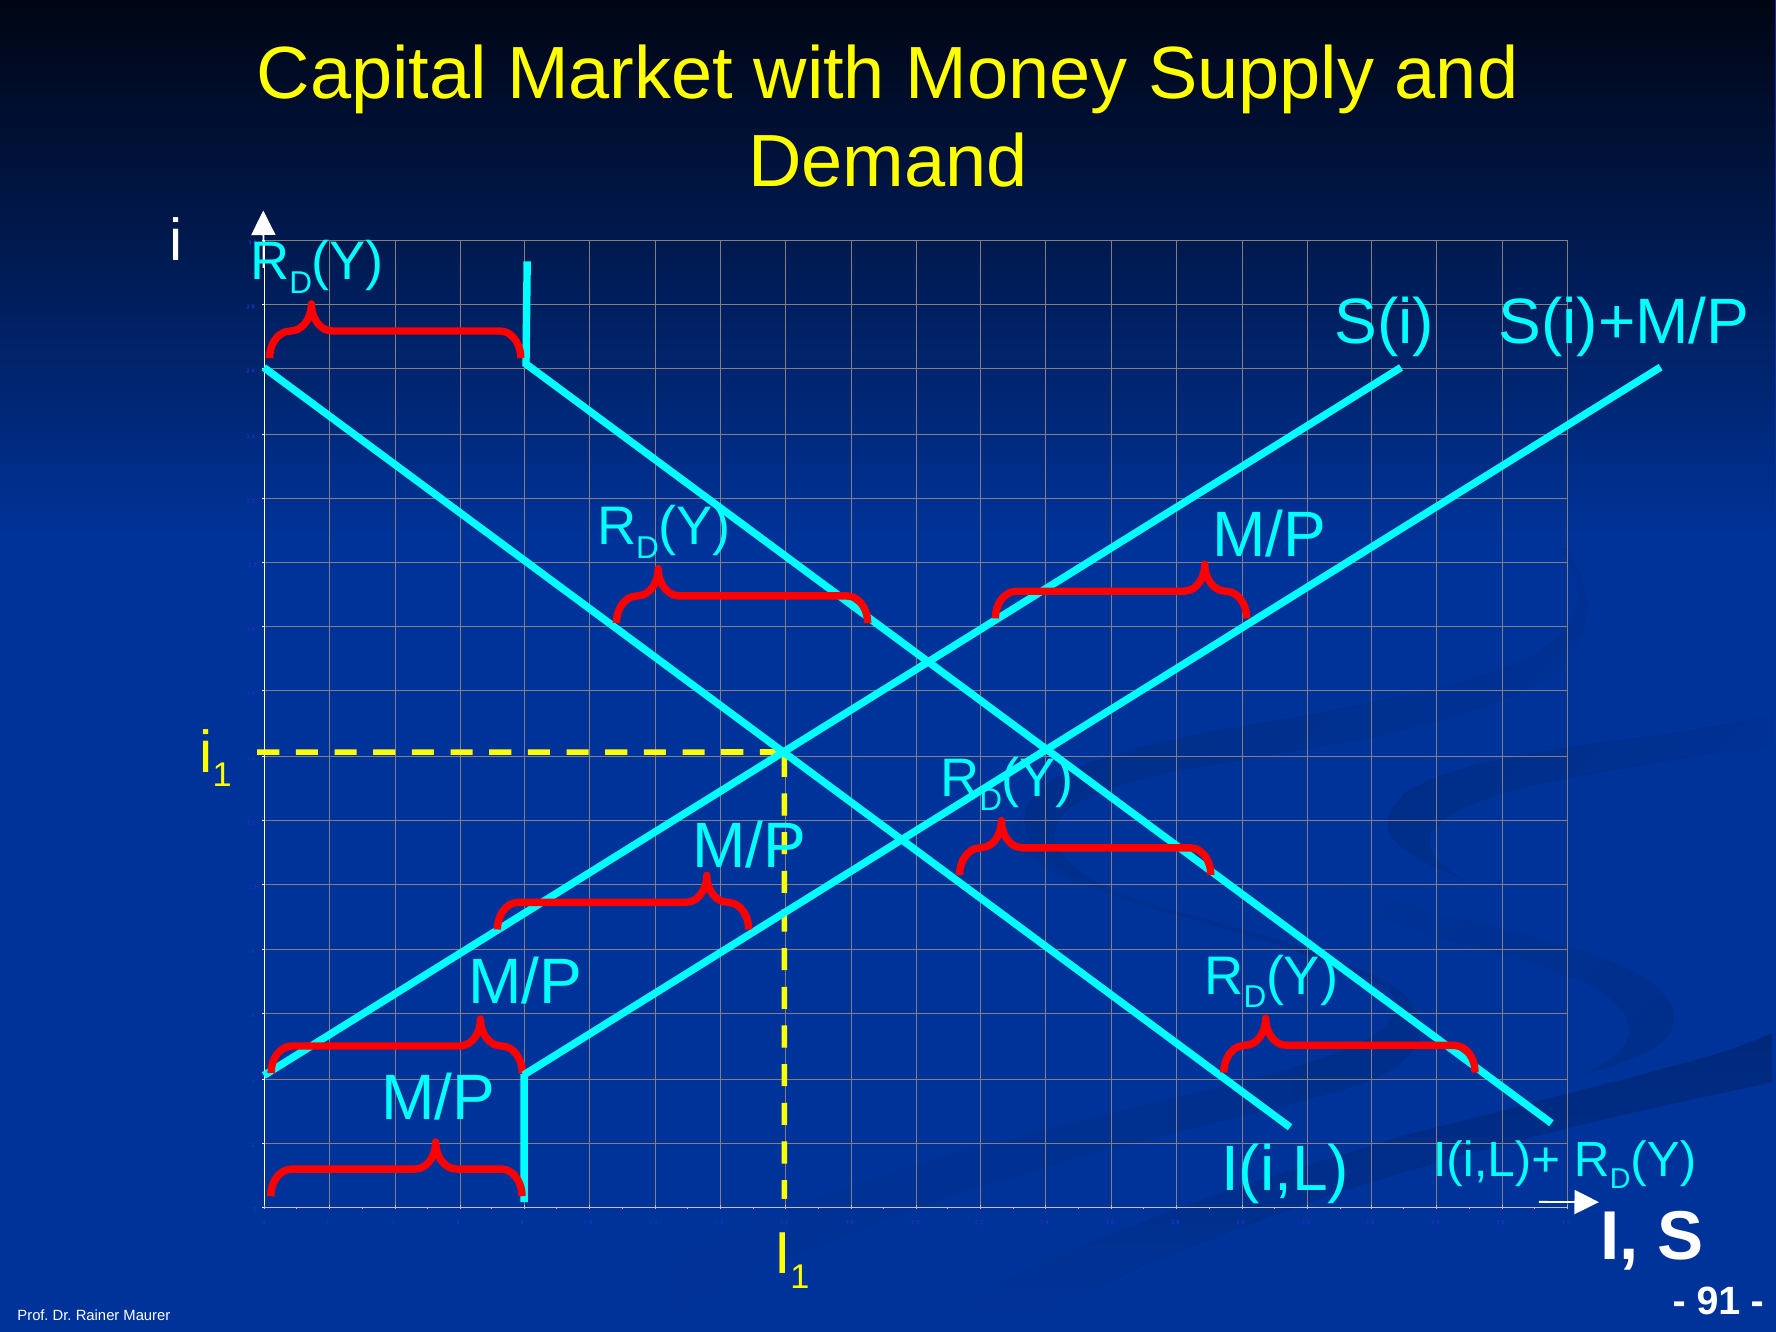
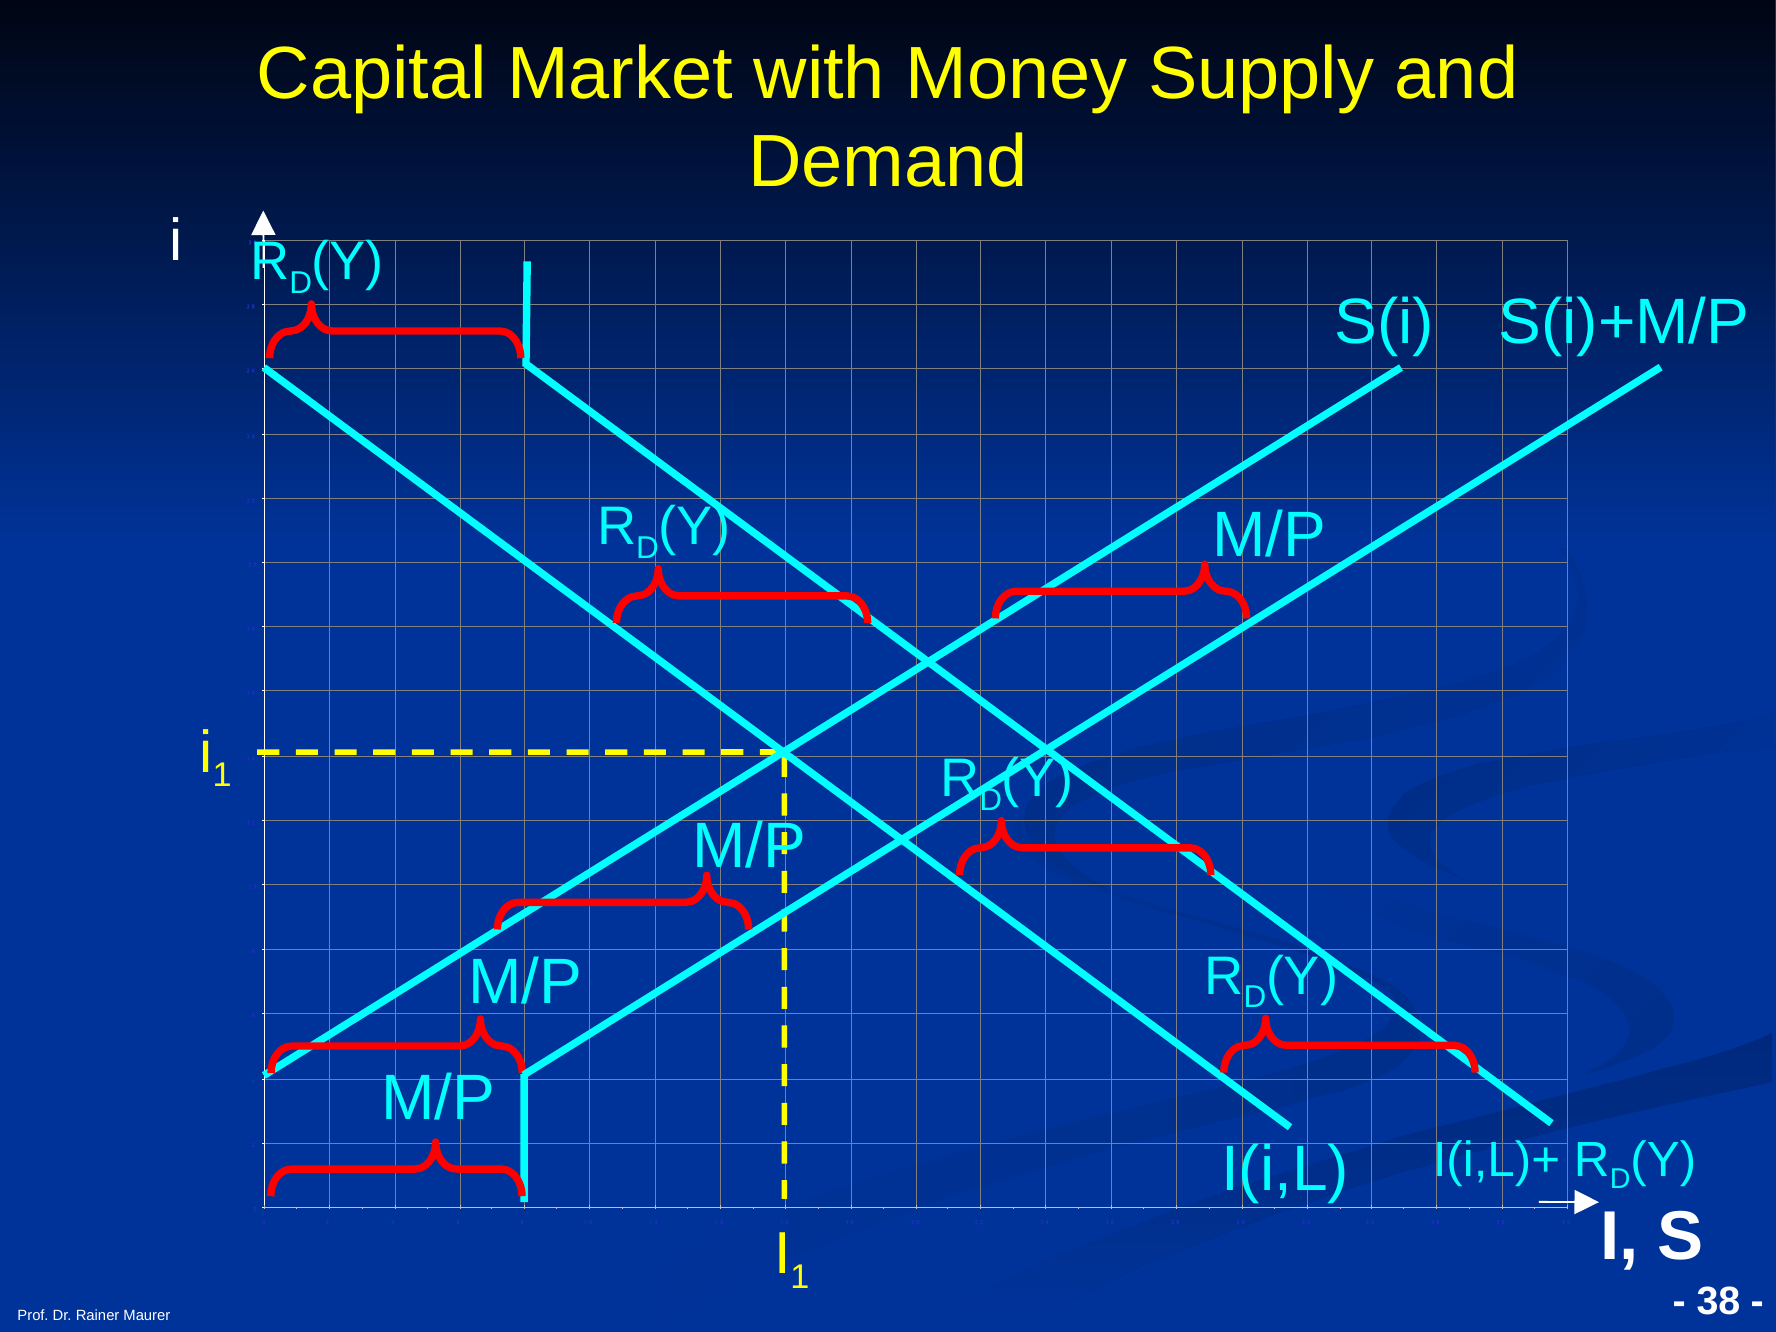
91: 91 -> 38 (1718, 1301)
